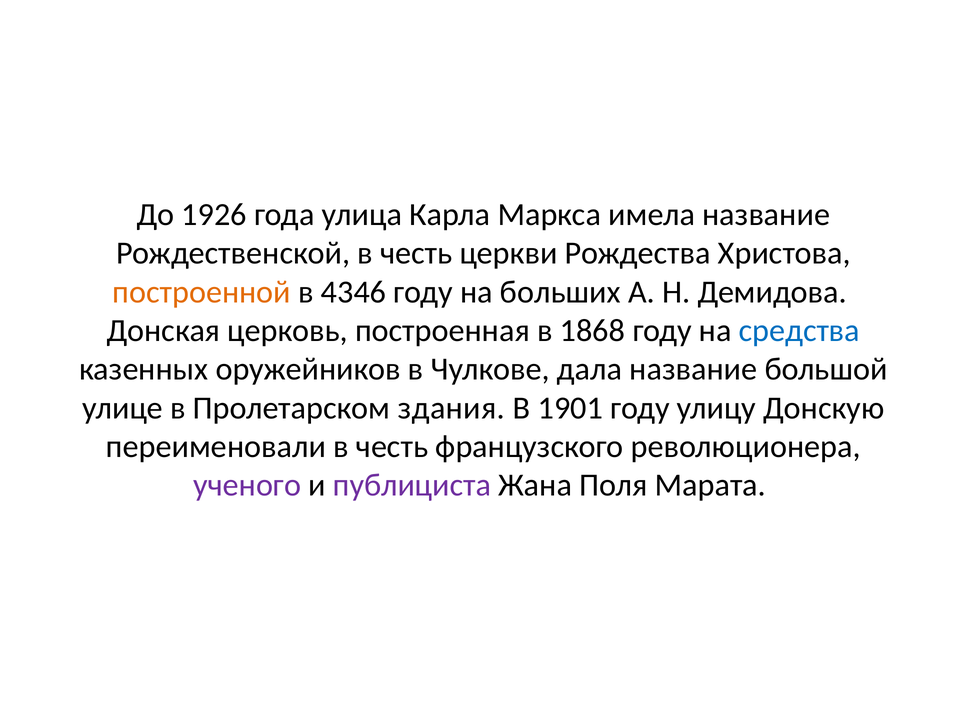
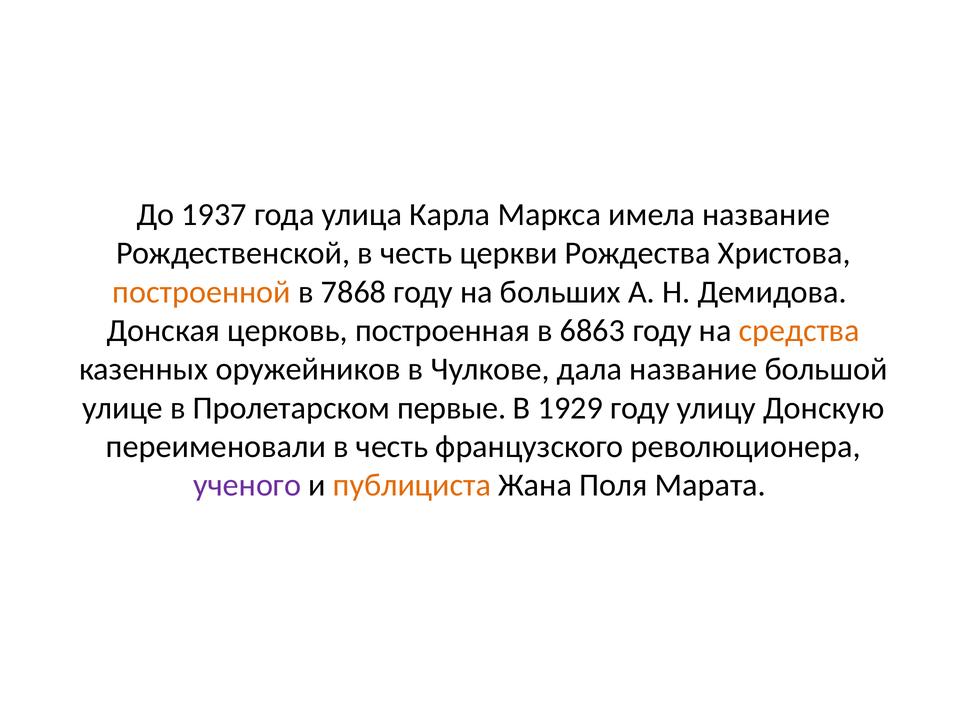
1926: 1926 -> 1937 (214, 215)
4346: 4346 -> 7868 (354, 292)
1868: 1868 -> 6863 (592, 331)
средства colour: blue -> orange (799, 331)
здания: здания -> первые (452, 408)
1901: 1901 -> 1929 (570, 408)
публициста colour: purple -> orange (412, 485)
